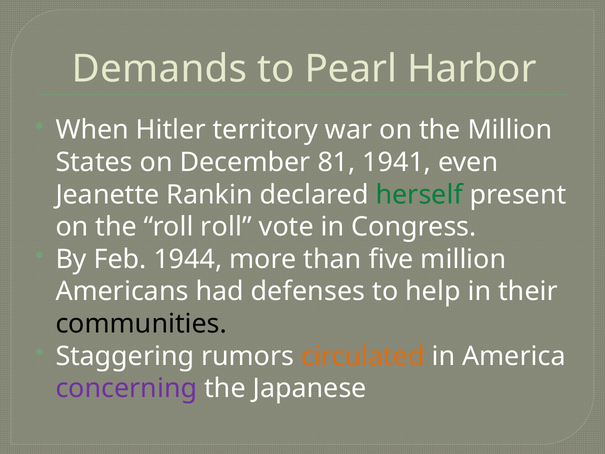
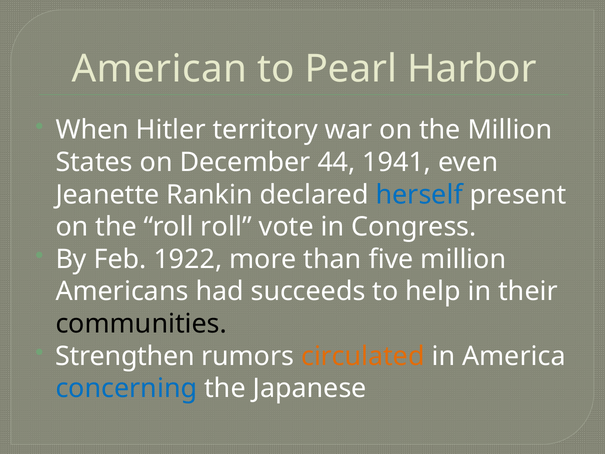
Demands: Demands -> American (159, 69)
81: 81 -> 44 (337, 162)
herself colour: green -> blue (419, 195)
1944: 1944 -> 1922 (188, 259)
defenses: defenses -> succeeds (308, 291)
Staggering: Staggering -> Strengthen (125, 356)
concerning colour: purple -> blue (126, 388)
